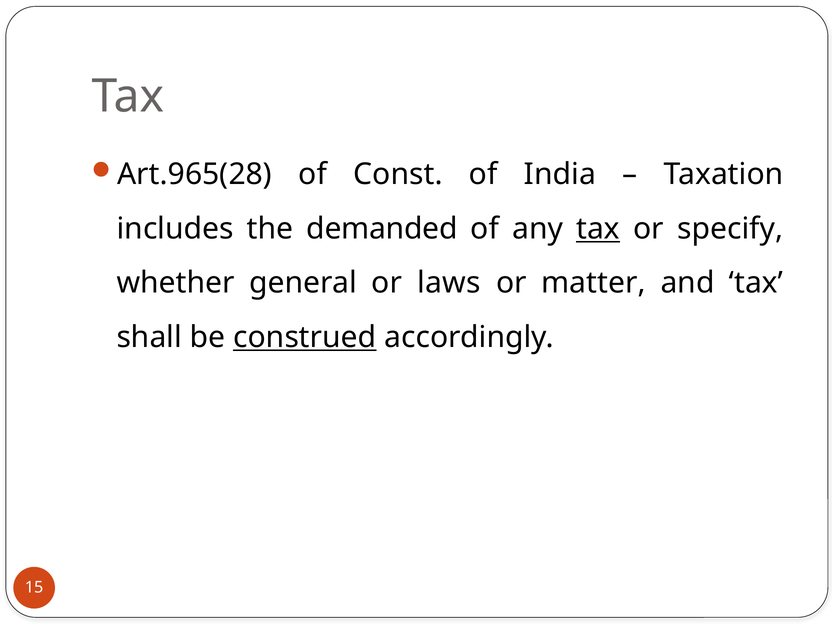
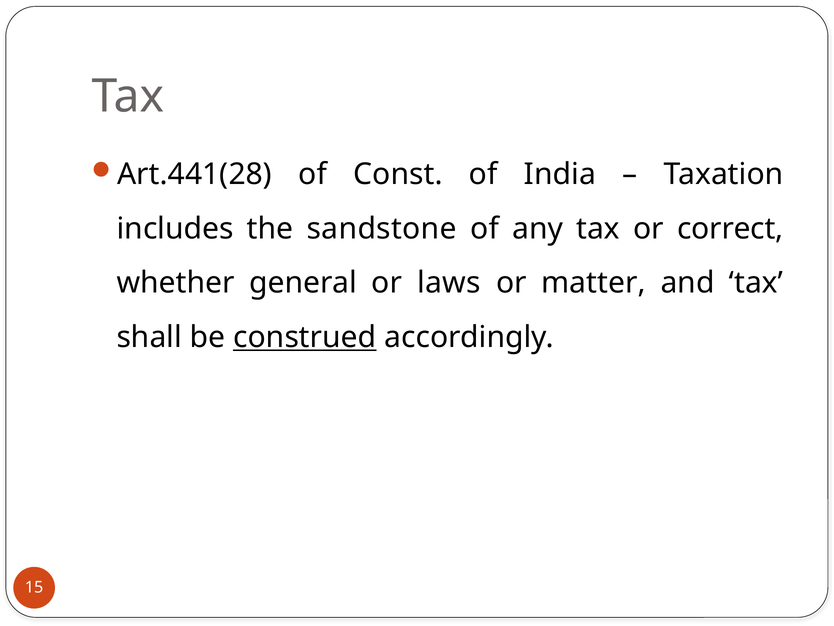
Art.965(28: Art.965(28 -> Art.441(28 (195, 174)
demanded: demanded -> sandstone (382, 229)
tax underline: present -> none (598, 229)
specify: specify -> correct (730, 229)
